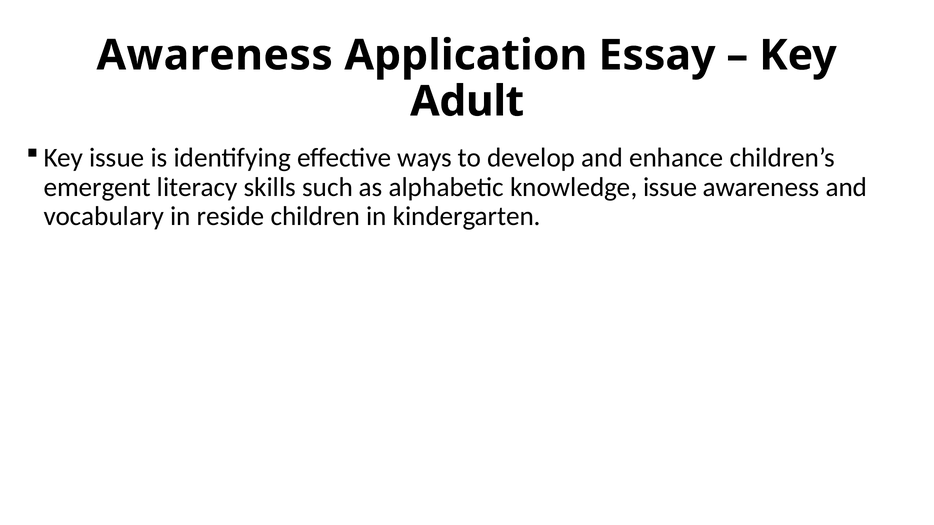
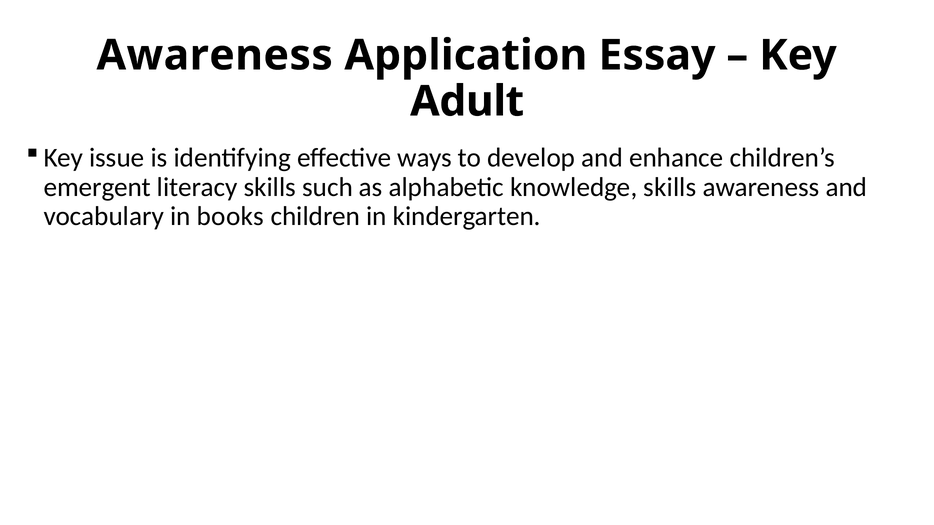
knowledge issue: issue -> skills (670, 187)
reside: reside -> books (230, 217)
